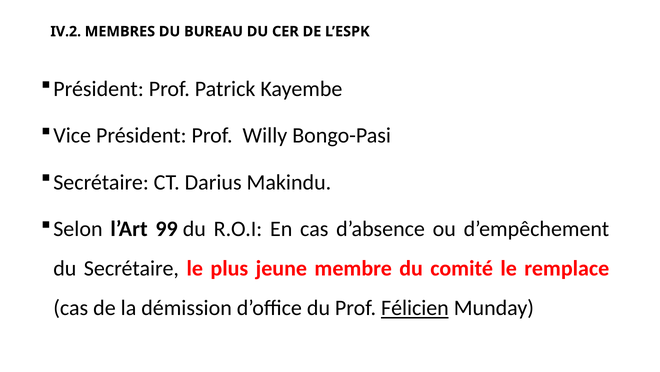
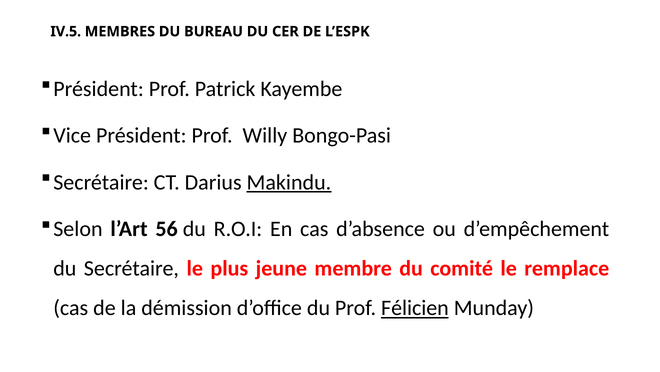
IV.2: IV.2 -> IV.5 (66, 31)
Makindu underline: none -> present (289, 182)
99: 99 -> 56 (167, 228)
